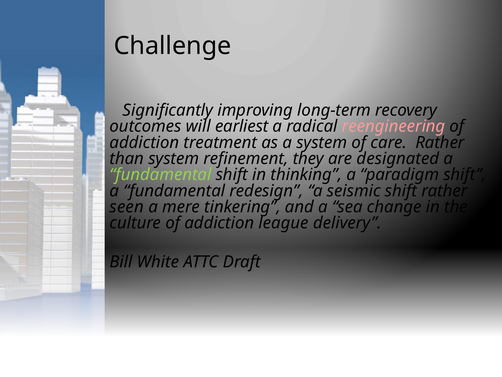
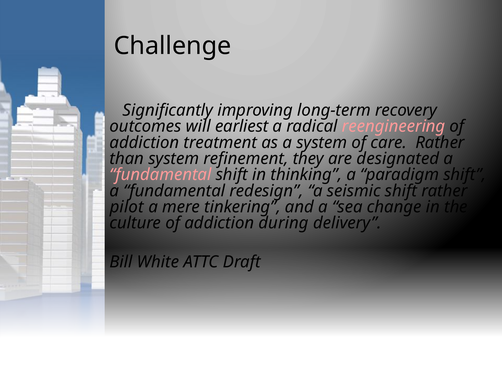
fundamental colour: light green -> pink (161, 175)
seen: seen -> pilot (127, 207)
league: league -> during (284, 223)
